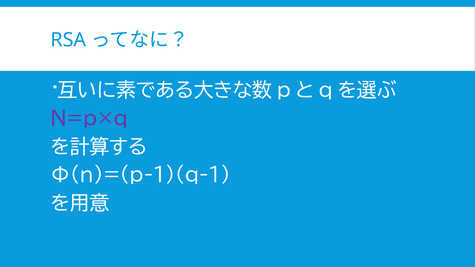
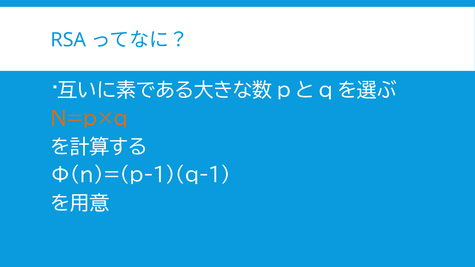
N=p×q colour: purple -> orange (89, 119)
